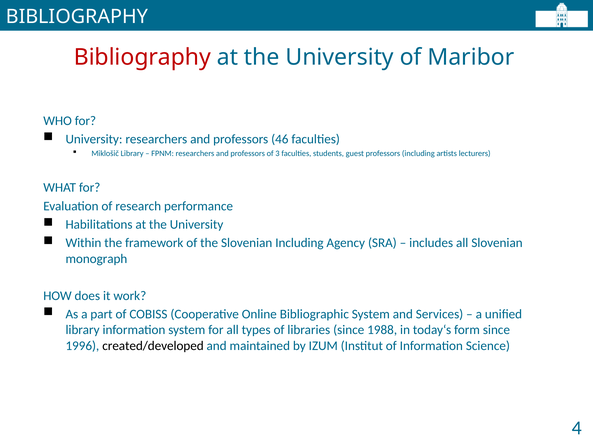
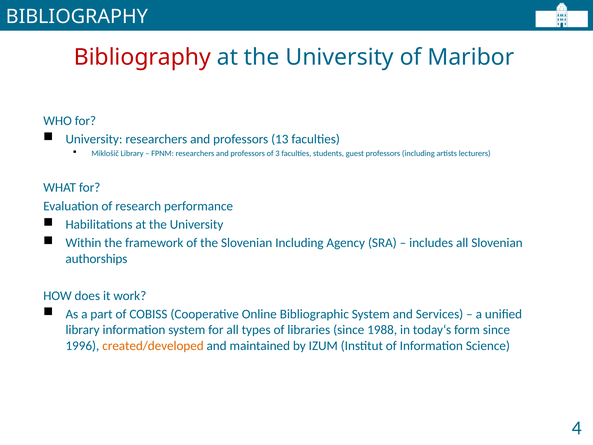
46: 46 -> 13 (280, 139)
monograph: monograph -> authorships (96, 259)
created/developed colour: black -> orange (153, 346)
